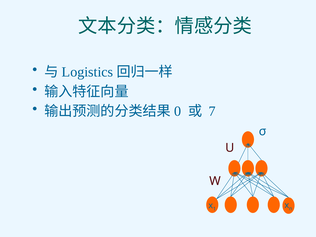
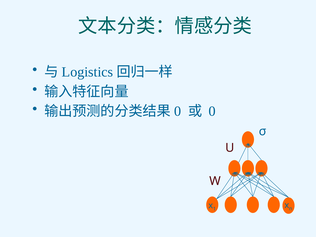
7: 7 -> 0 (212, 111)
